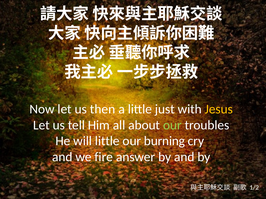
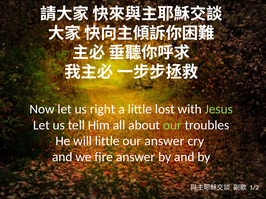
then: then -> right (103, 109)
just: just -> lost (165, 109)
Jesus colour: yellow -> light green (219, 109)
our burning: burning -> answer (164, 141)
